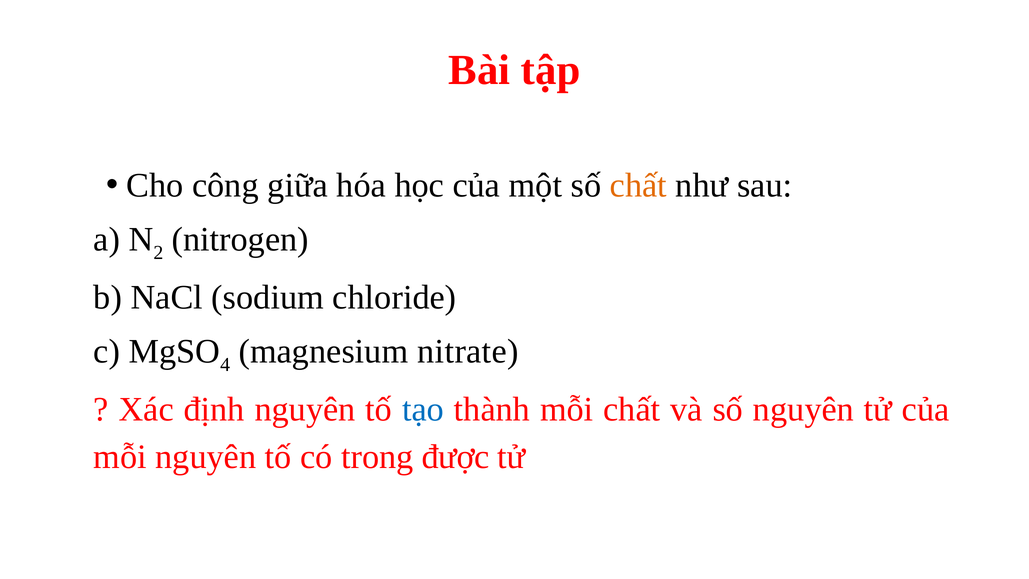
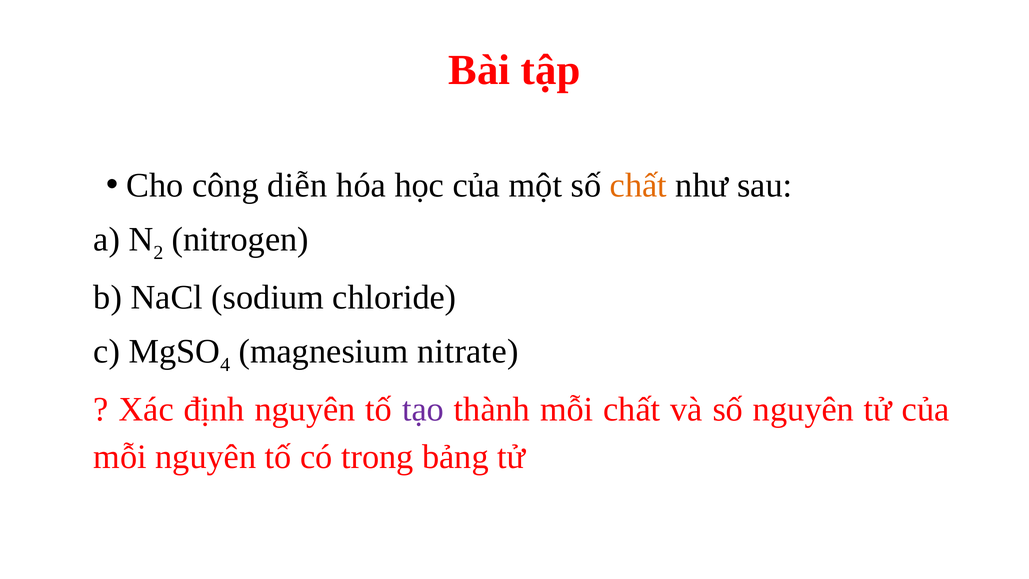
giữa: giữa -> diễn (297, 186)
tạo colour: blue -> purple (423, 409)
được: được -> bảng (455, 457)
